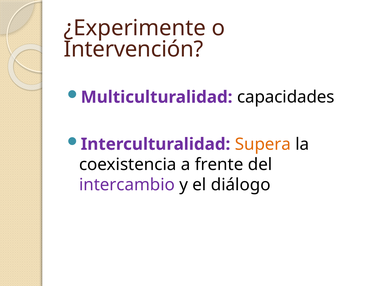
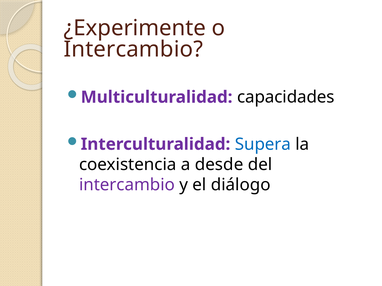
Intervención: Intervención -> Intercambio (133, 49)
Supera colour: orange -> blue (263, 144)
frente: frente -> desde (219, 165)
